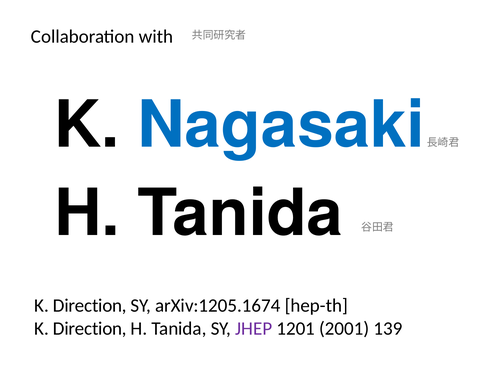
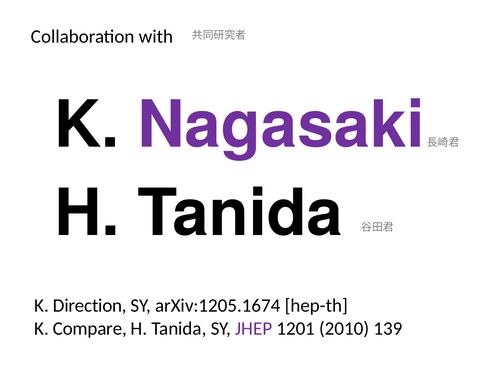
Nagasaki colour: blue -> purple (281, 125)
Direction: Direction -> Compare (90, 329)
2001: 2001 -> 2010 (344, 329)
